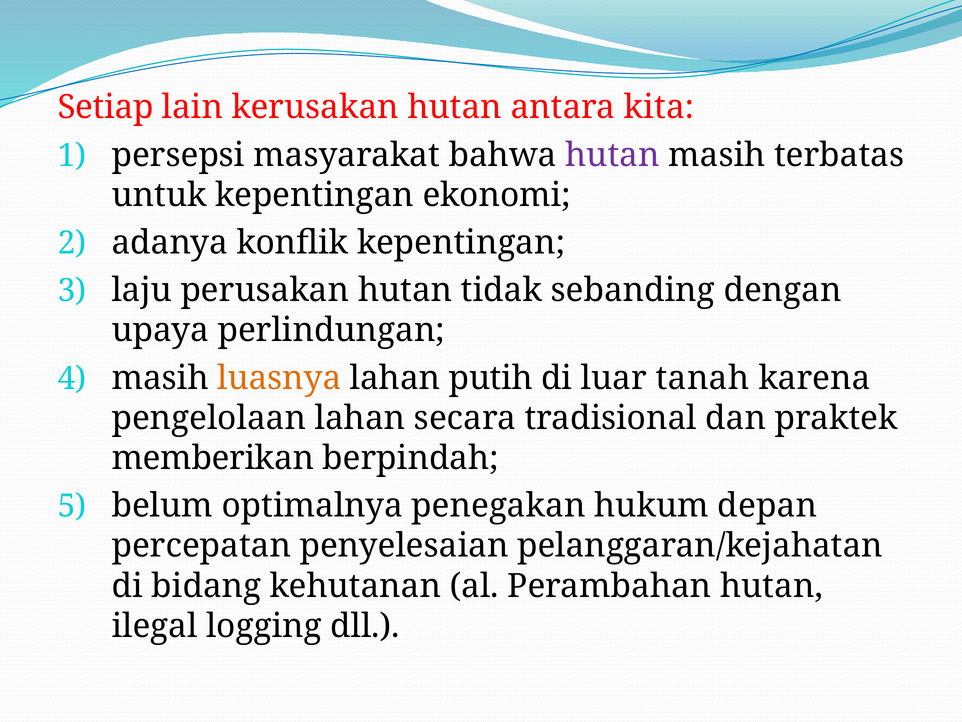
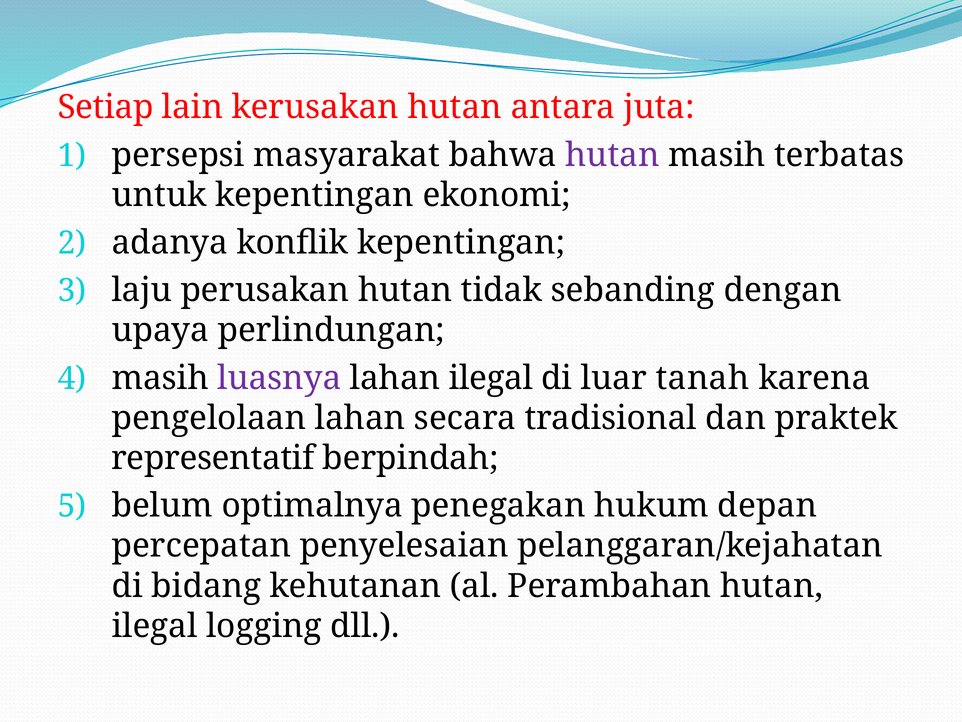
kita: kita -> juta (659, 107)
luasnya colour: orange -> purple (279, 378)
lahan putih: putih -> ilegal (491, 378)
memberikan: memberikan -> representatif (213, 458)
